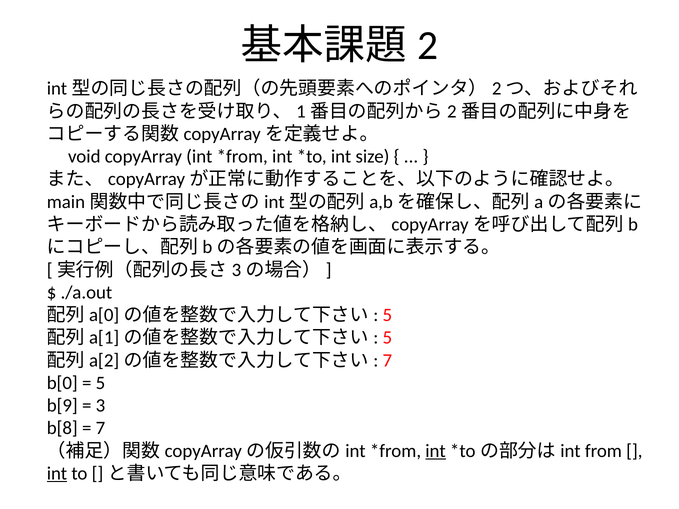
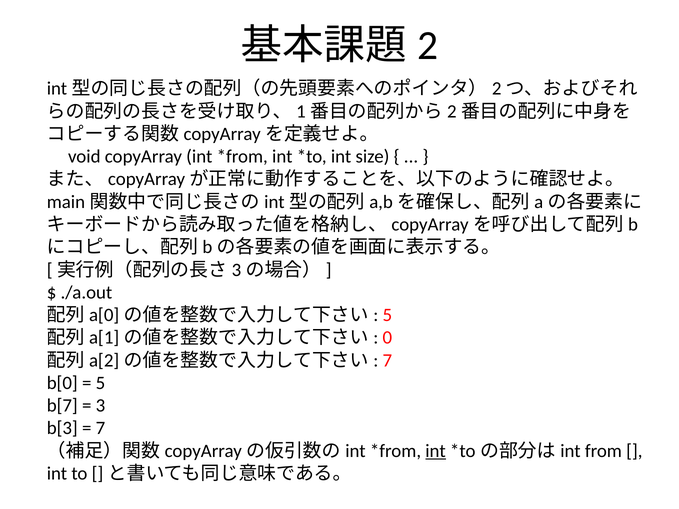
5: 5 -> 0 (387, 338)
b[9: b[9 -> b[7 (62, 406)
b[8: b[8 -> b[3 (62, 428)
int underline: present -> none (57, 474)
